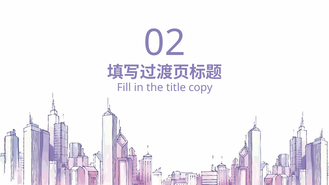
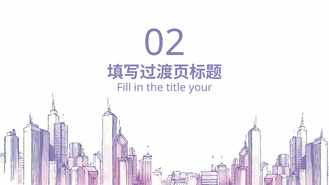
copy: copy -> your (200, 88)
